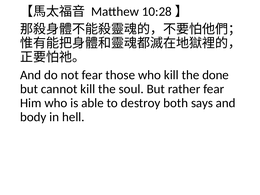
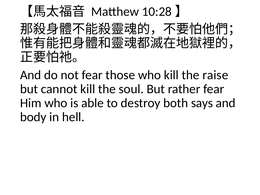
done: done -> raise (215, 75)
